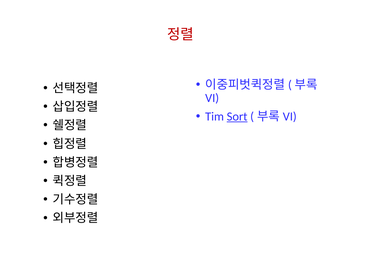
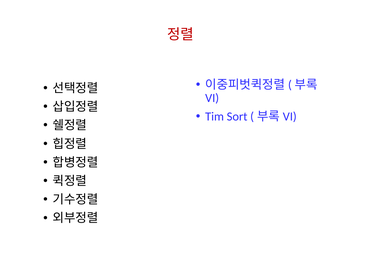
Sort underline: present -> none (237, 117)
